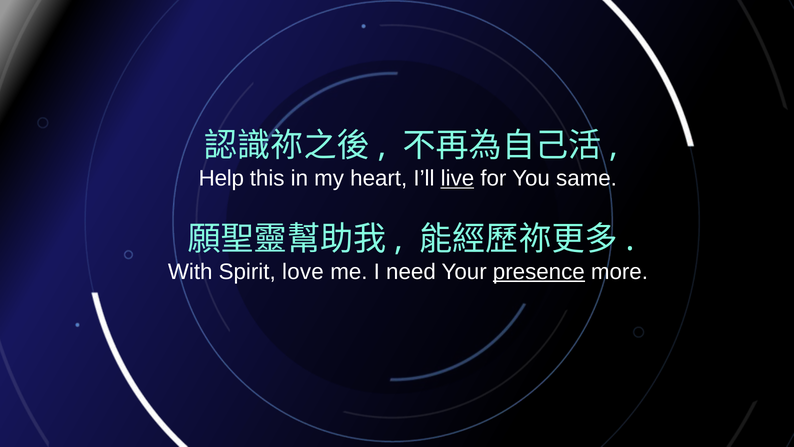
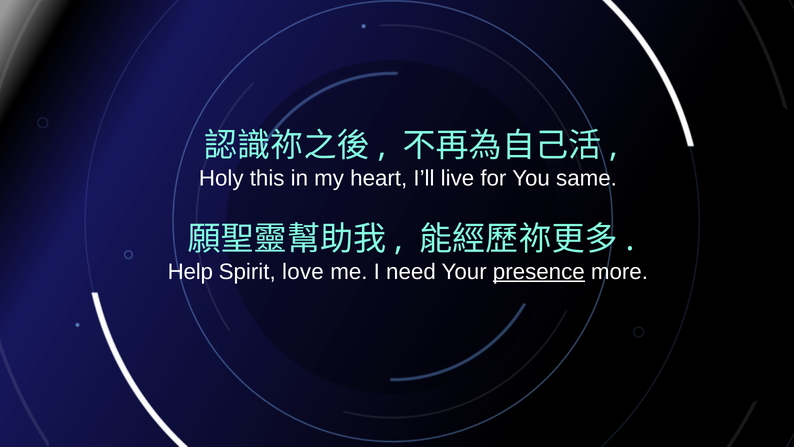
Help: Help -> Holy (221, 178)
live underline: present -> none (457, 178)
With: With -> Help (190, 272)
